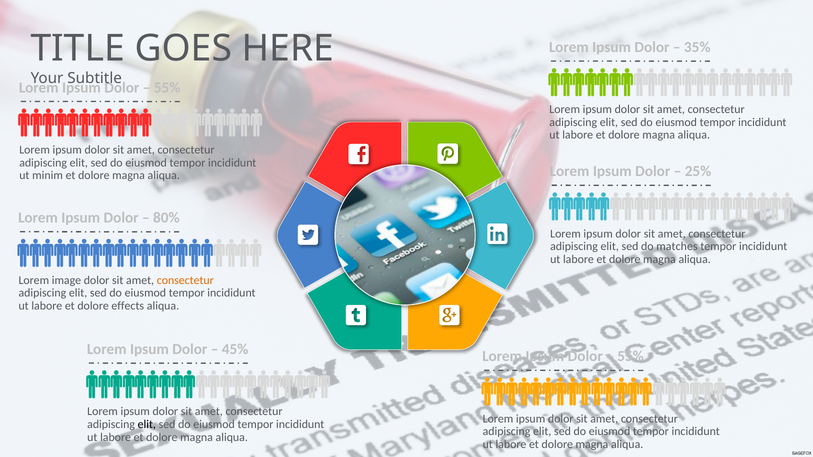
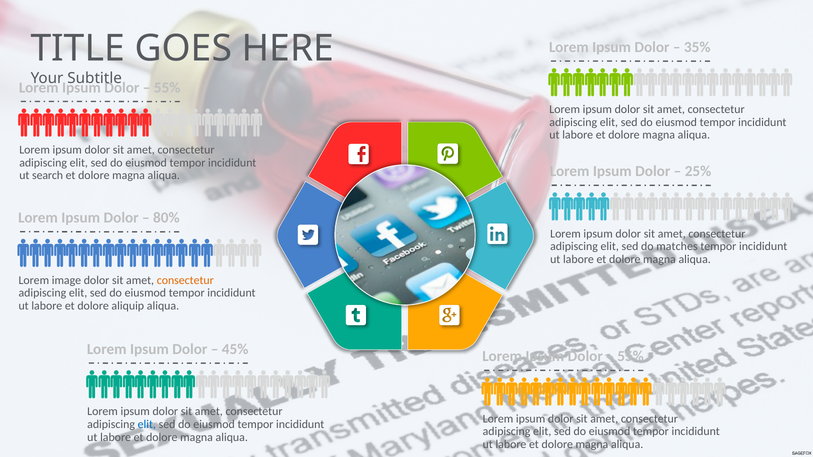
minim: minim -> search (48, 176)
effects: effects -> aliquip (128, 306)
elit colour: black -> blue (147, 425)
